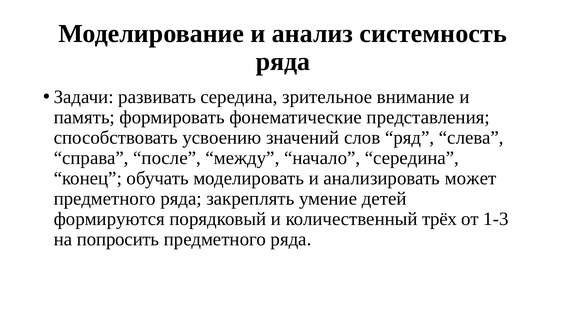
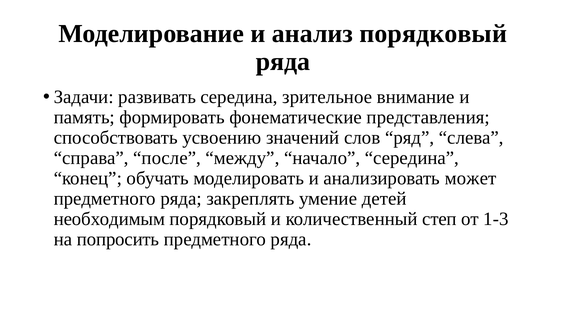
анализ системность: системность -> порядковый (433, 34)
формируются: формируются -> необходимым (109, 219)
трёх: трёх -> степ (440, 219)
